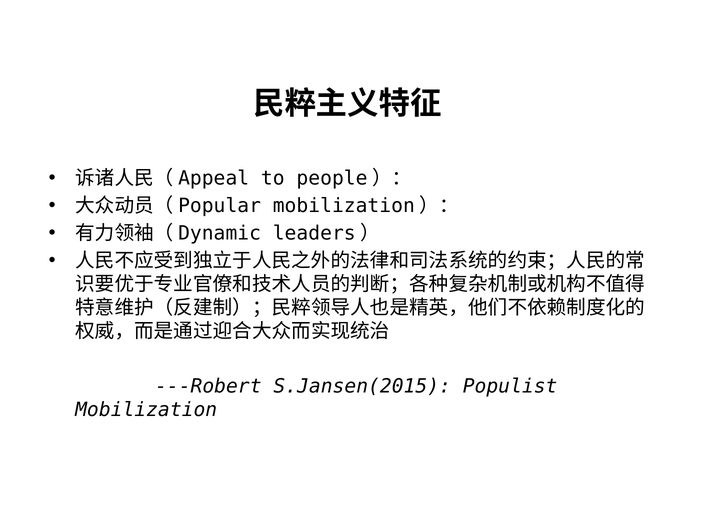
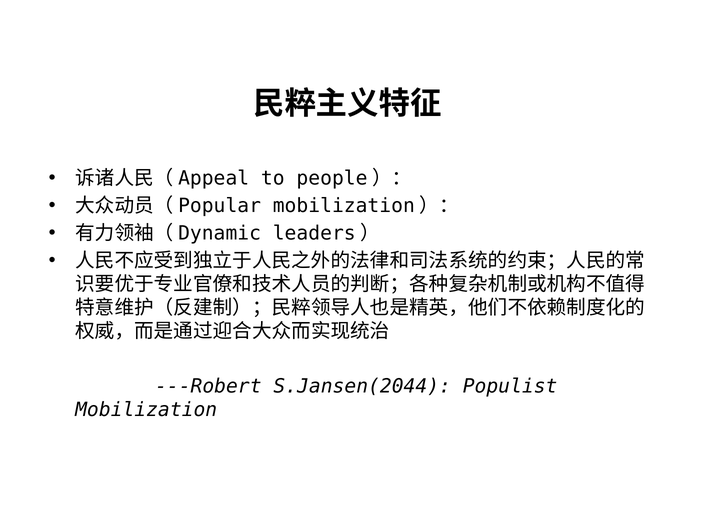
S.Jansen(2015: S.Jansen(2015 -> S.Jansen(2044 (362, 387)
